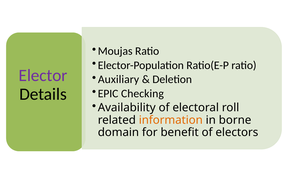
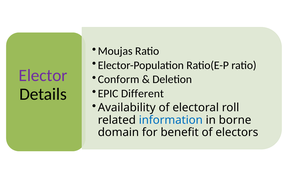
Auxiliary: Auxiliary -> Conform (119, 79)
Checking: Checking -> Different (142, 94)
information colour: orange -> blue (171, 120)
